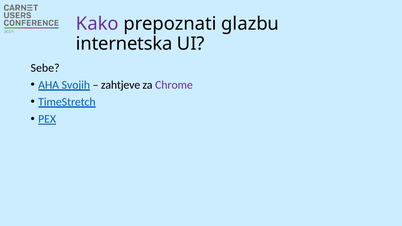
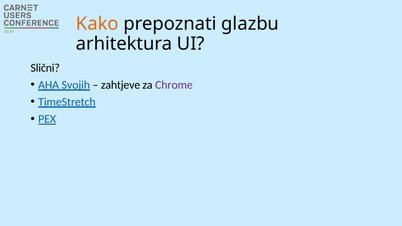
Kako colour: purple -> orange (97, 24)
internetska: internetska -> arhitektura (124, 44)
Sebe: Sebe -> Slični (45, 68)
